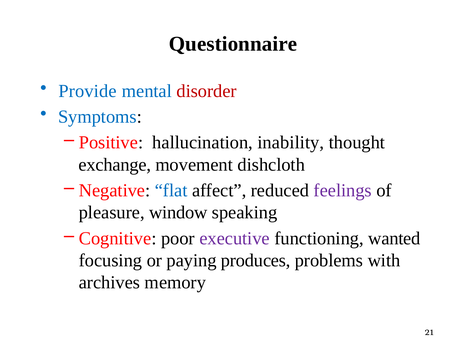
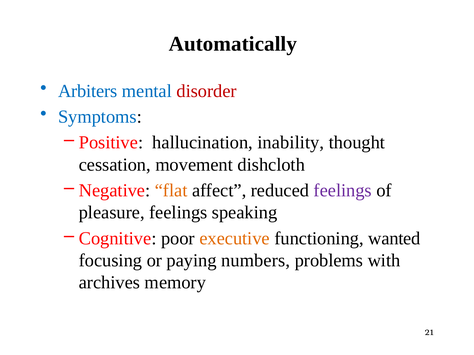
Questionnaire: Questionnaire -> Automatically (233, 44)
Provide: Provide -> Arbiters (88, 91)
exchange: exchange -> cessation (115, 165)
flat colour: blue -> orange (171, 191)
pleasure window: window -> feelings (178, 213)
executive colour: purple -> orange (235, 239)
produces: produces -> numbers (256, 261)
